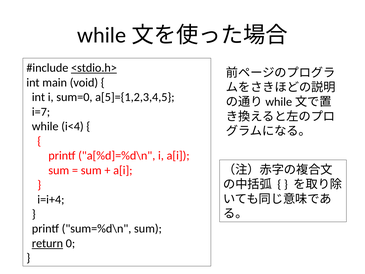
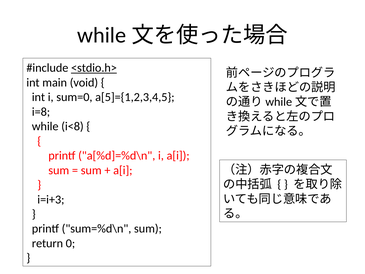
i=7: i=7 -> i=8 (41, 112)
i<4: i<4 -> i<8 (72, 126)
i=i+4: i=i+4 -> i=i+3 (51, 199)
return underline: present -> none (47, 243)
